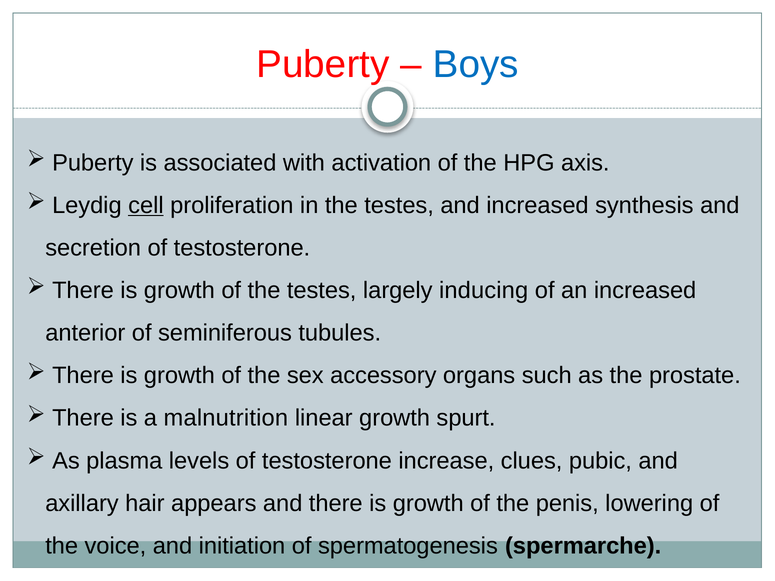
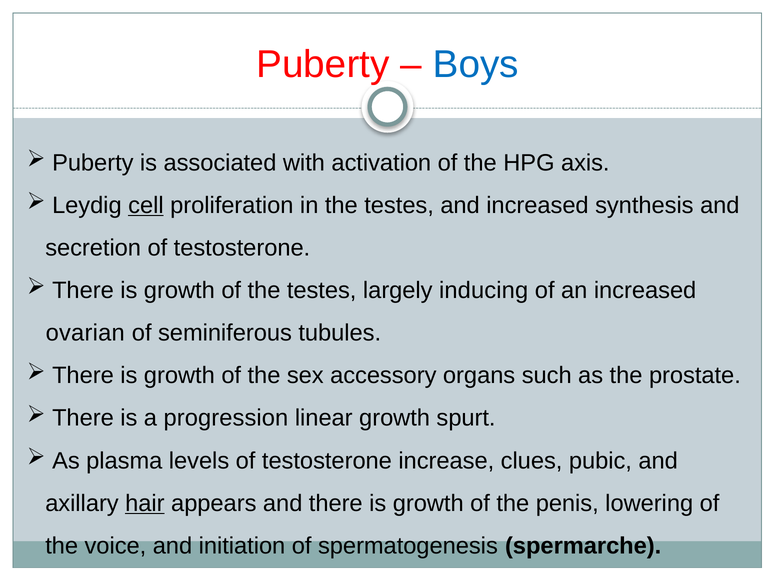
anterior: anterior -> ovarian (85, 333)
malnutrition: malnutrition -> progression (226, 418)
hair underline: none -> present (145, 504)
